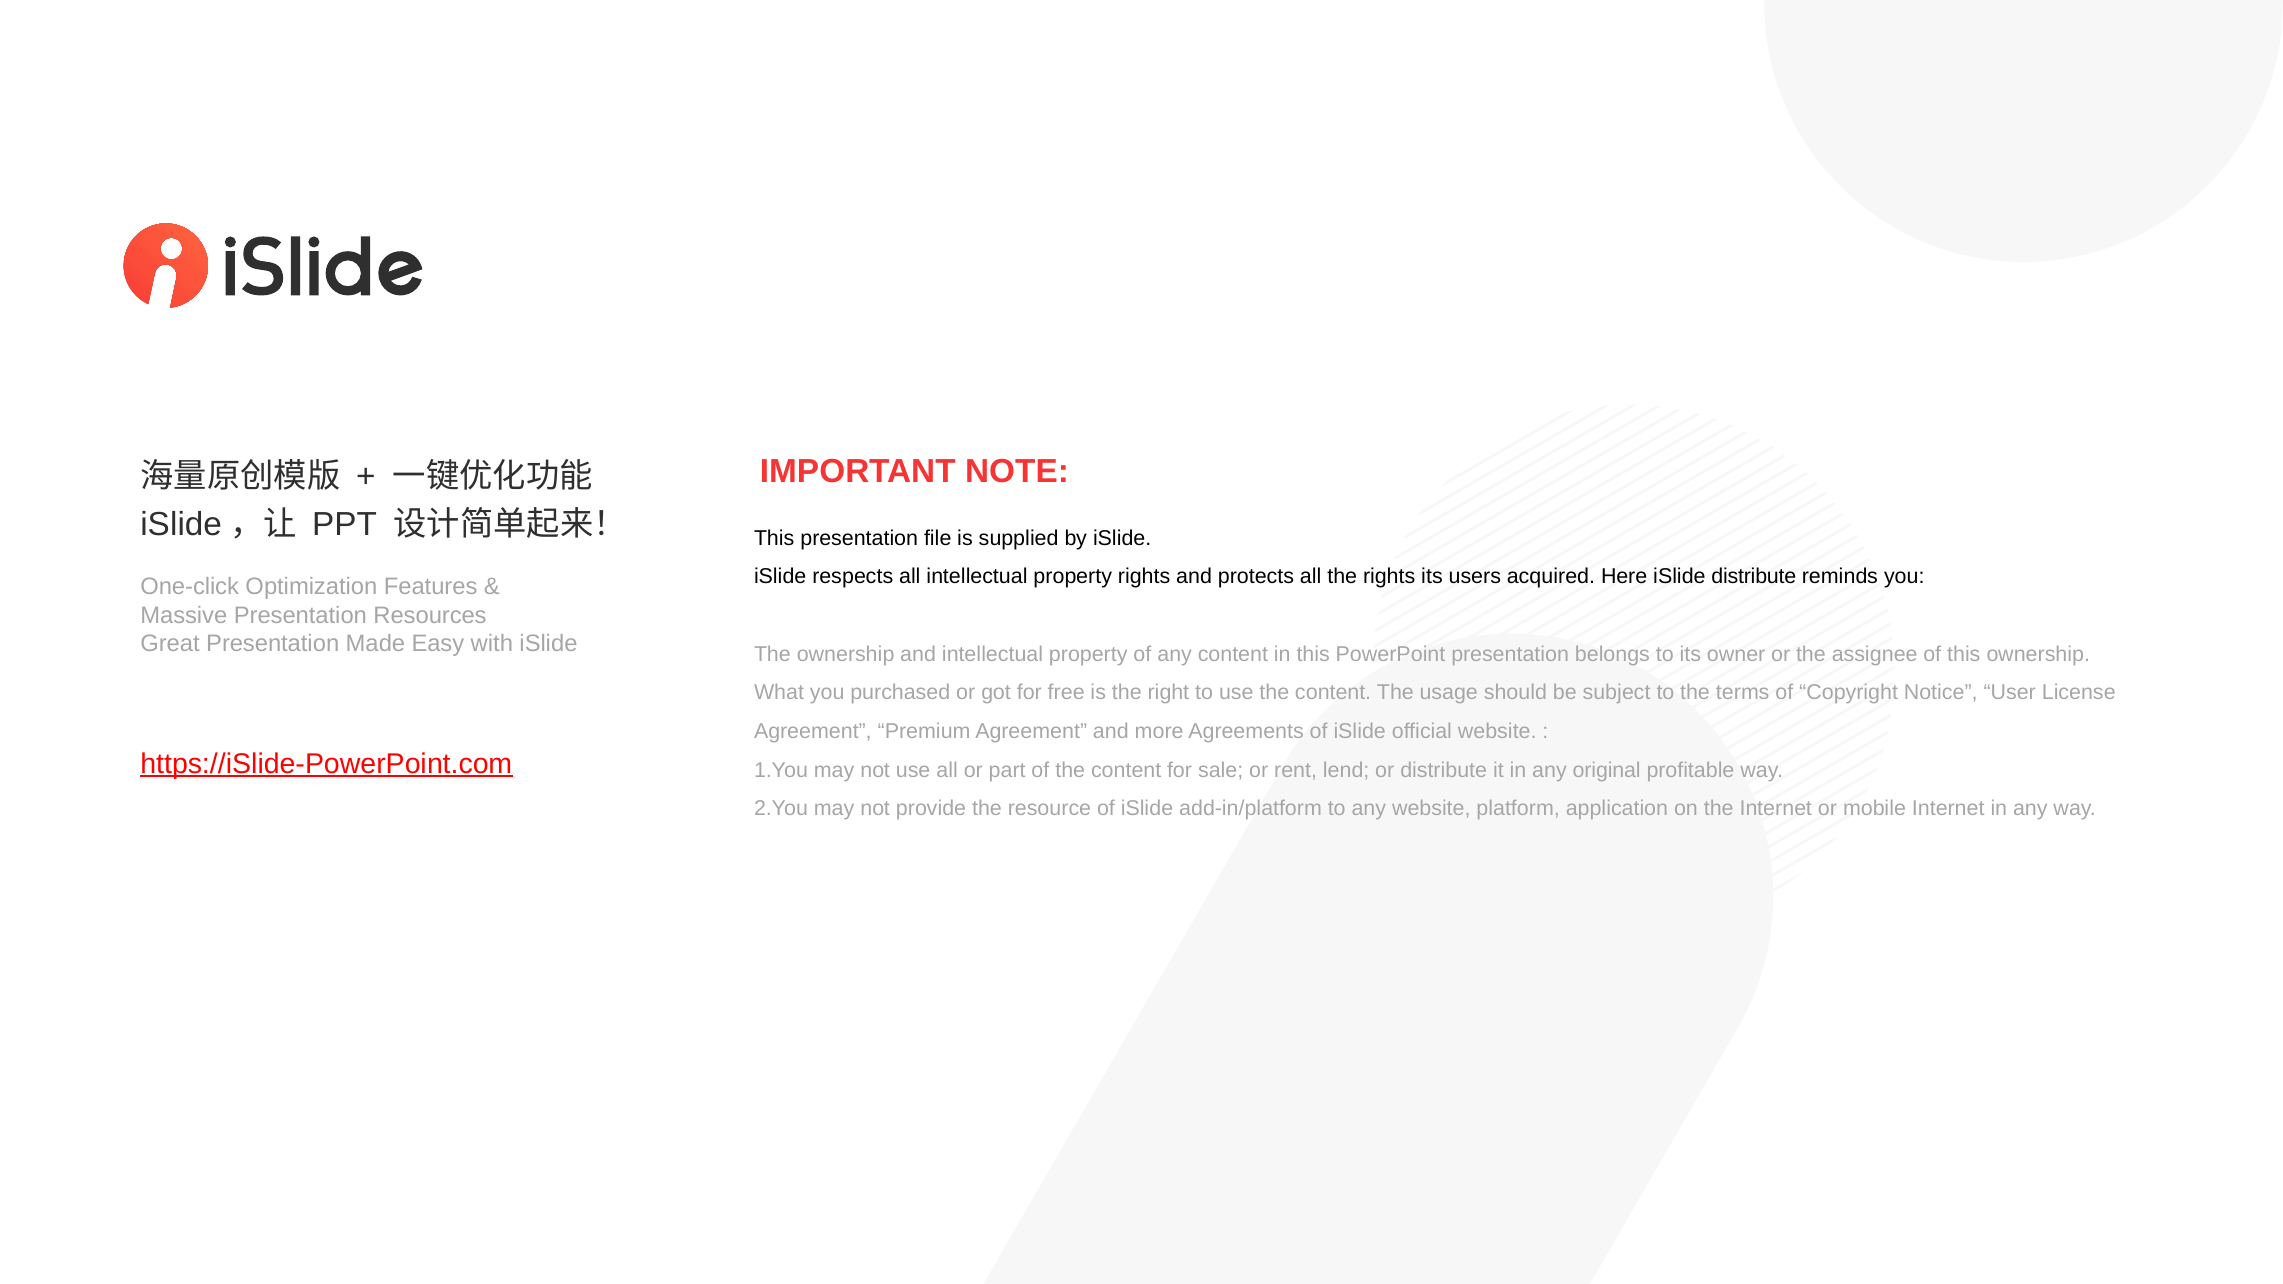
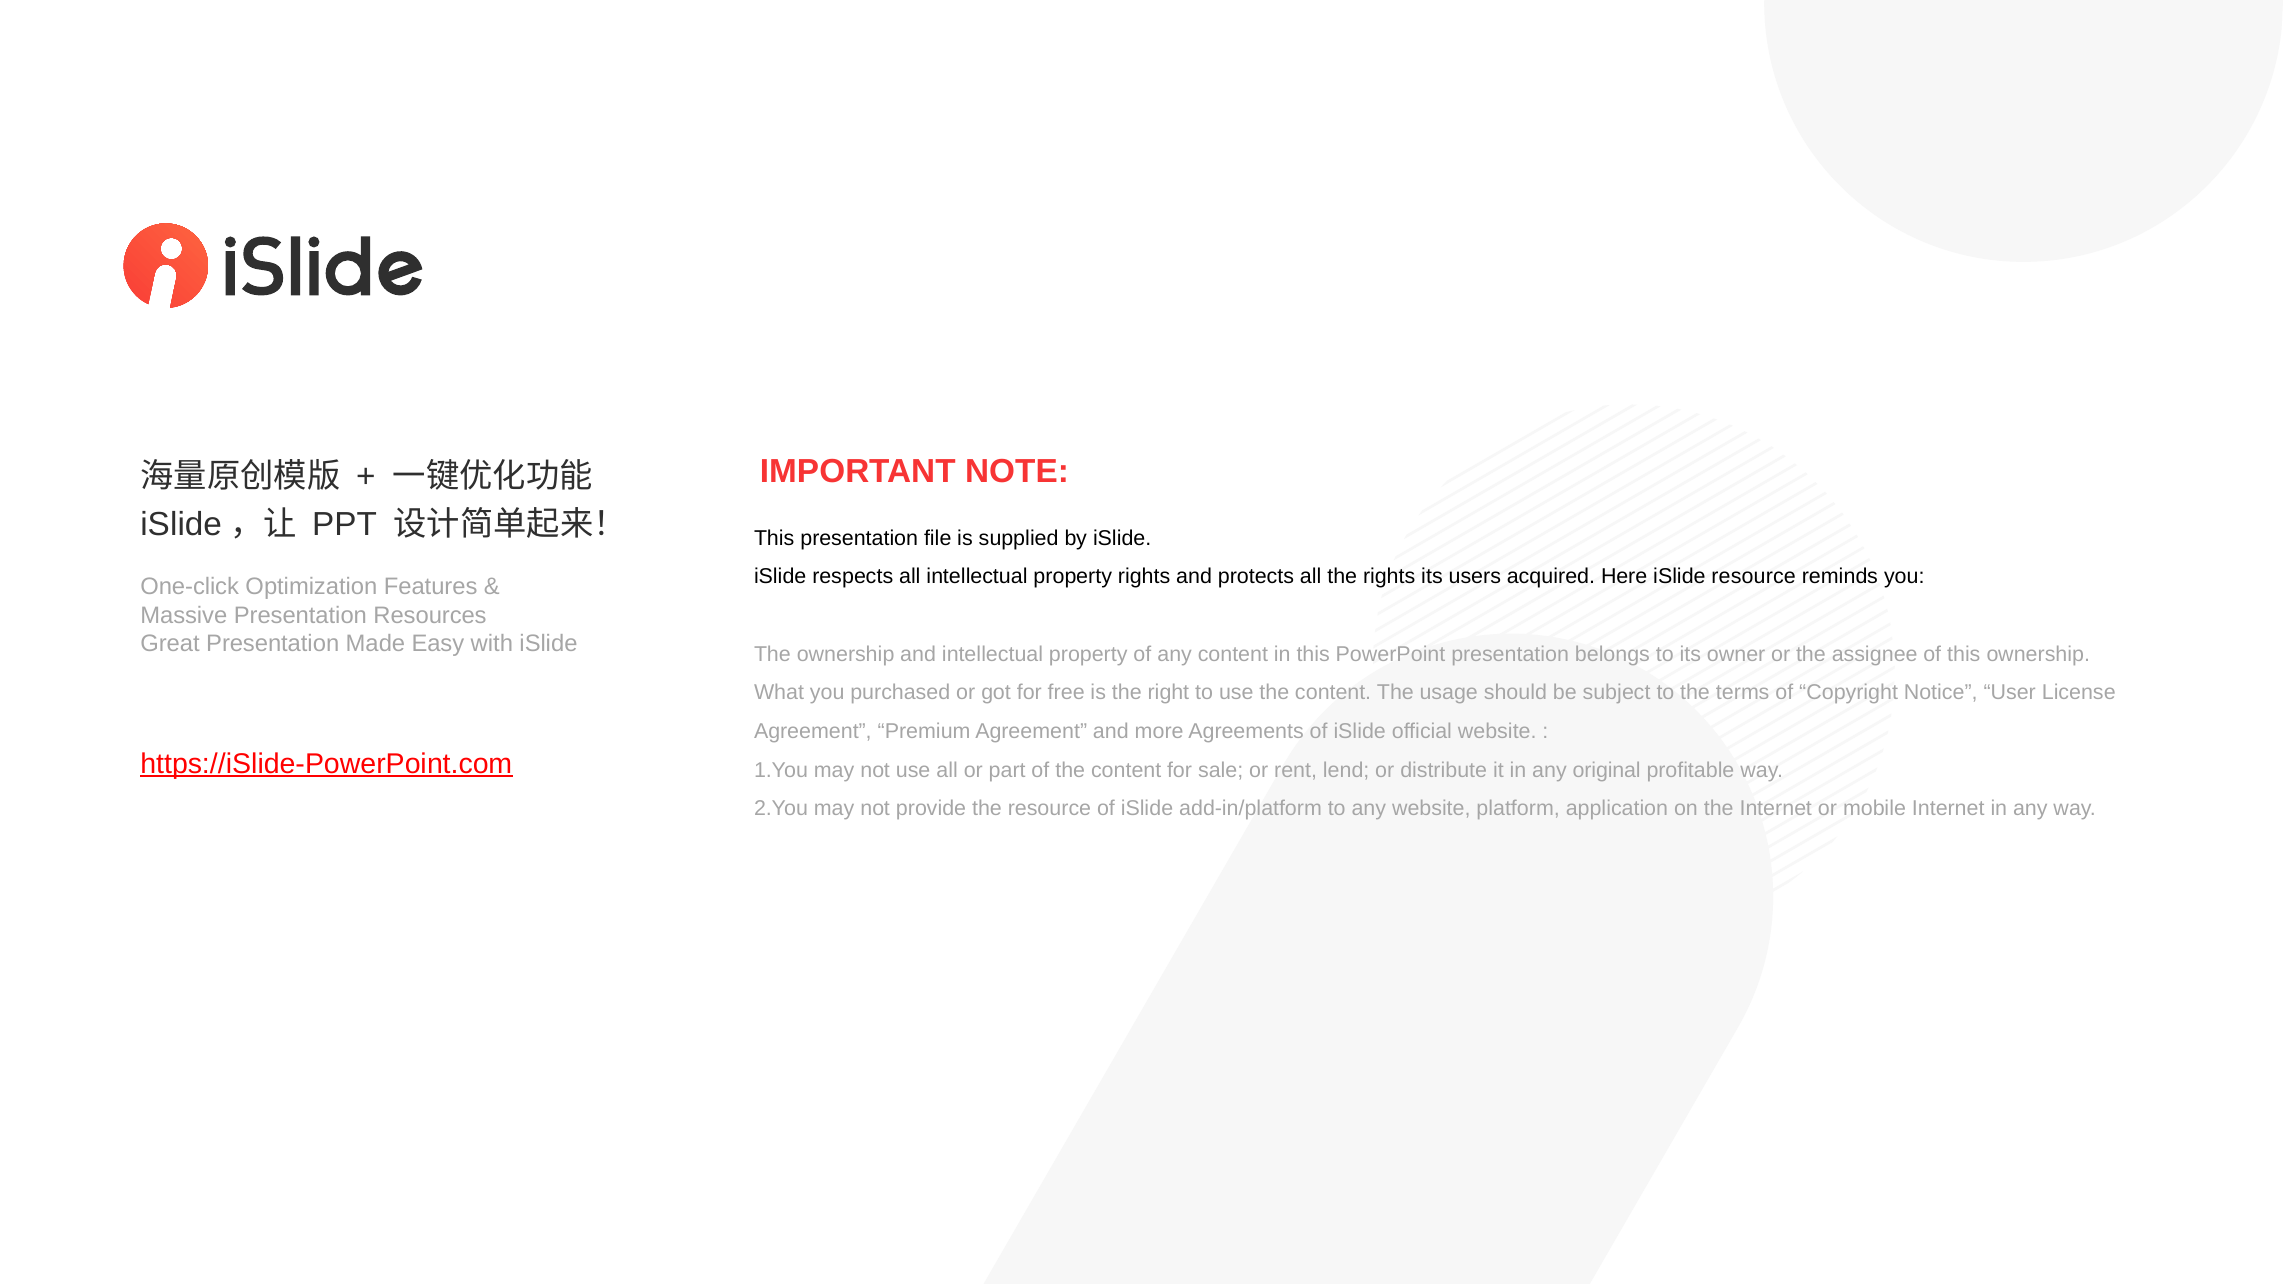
iSlide distribute: distribute -> resource (1754, 577)
